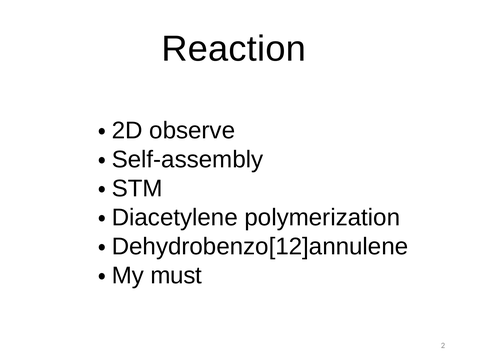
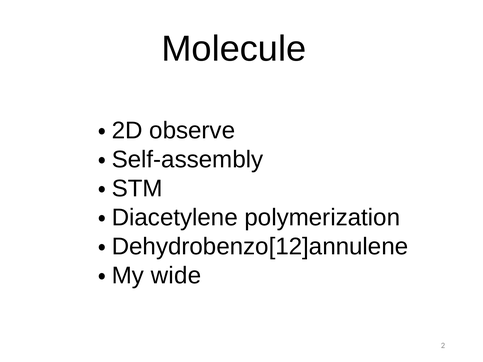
Reaction: Reaction -> Molecule (234, 49)
must: must -> wide (176, 276)
